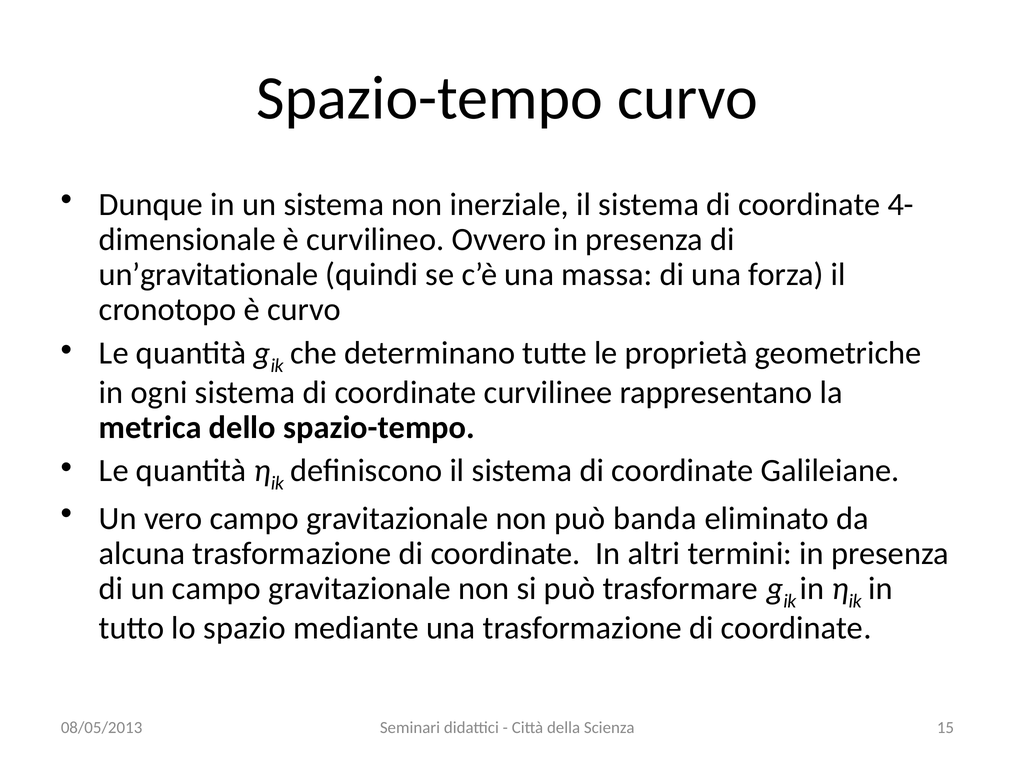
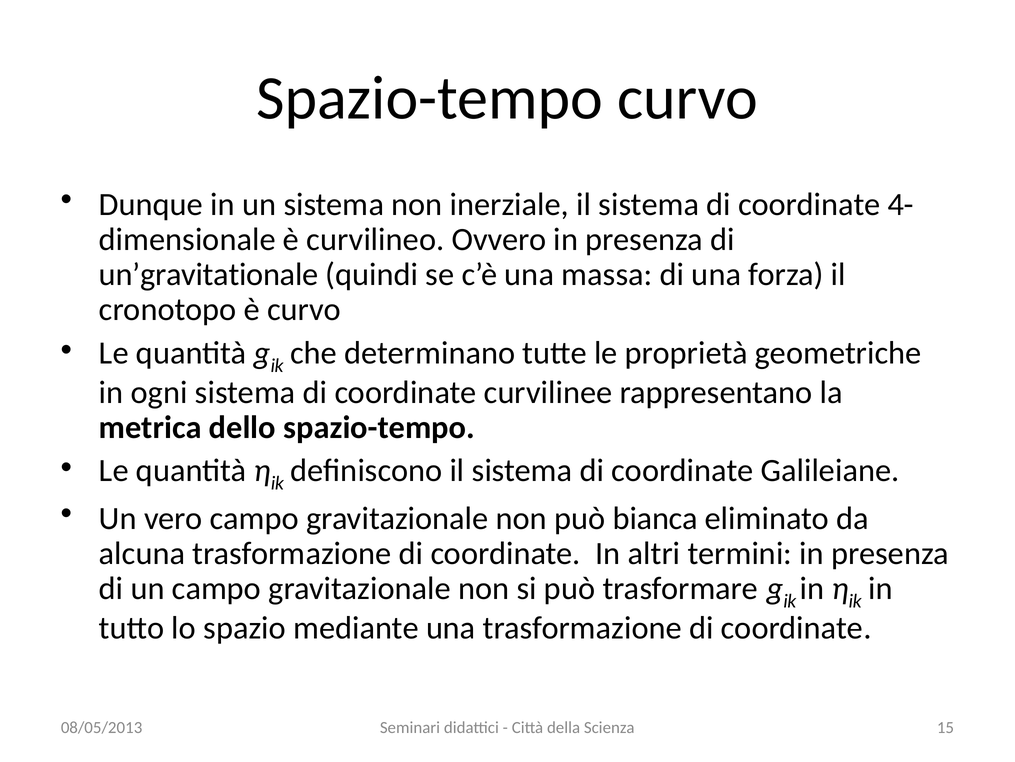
banda: banda -> bianca (655, 518)
